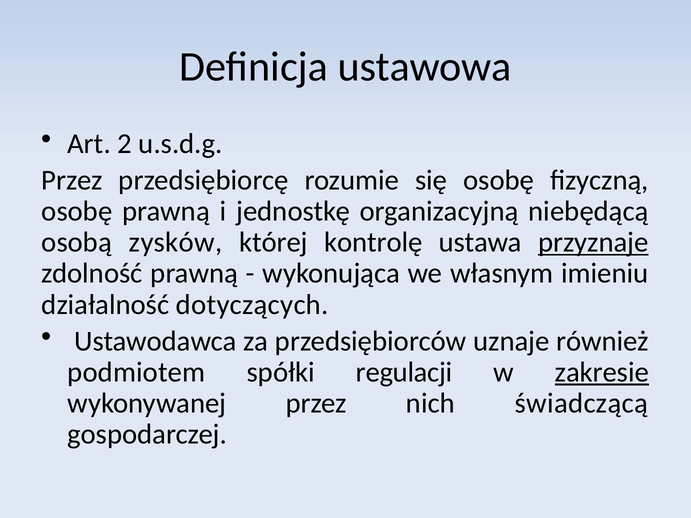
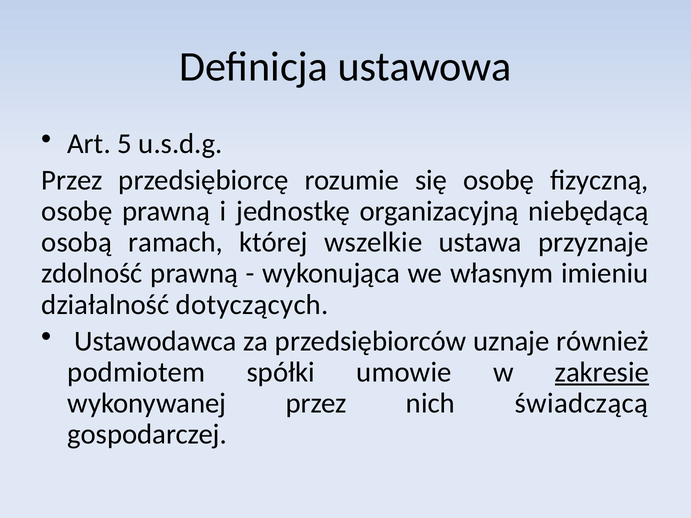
2: 2 -> 5 (125, 144)
zysków: zysków -> ramach (176, 242)
kontrolę: kontrolę -> wszelkie (373, 242)
przyznaje underline: present -> none (593, 242)
regulacji: regulacji -> umowie (404, 372)
